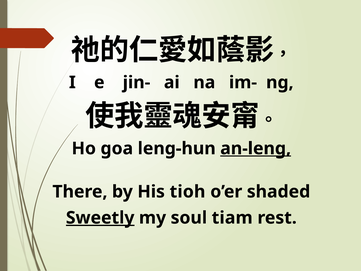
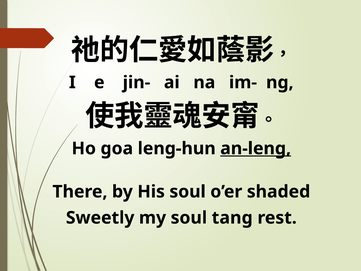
His tioh: tioh -> soul (188, 192)
Sweetly underline: present -> none (100, 218)
tiam: tiam -> tang (232, 218)
